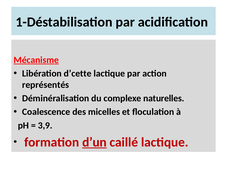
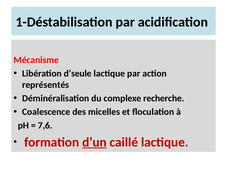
Mécanisme underline: present -> none (36, 60)
d’cette: d’cette -> d’seule (78, 74)
naturelles: naturelles -> recherche (164, 98)
3,9: 3,9 -> 7,6 (45, 126)
